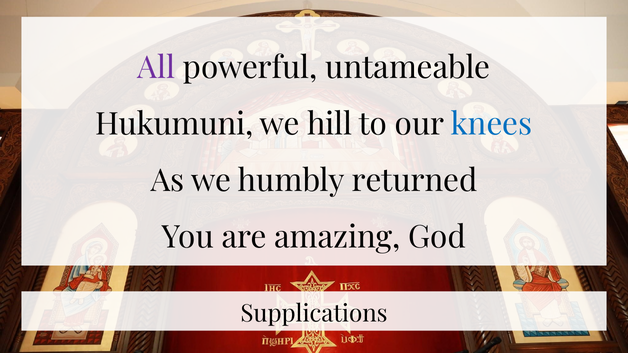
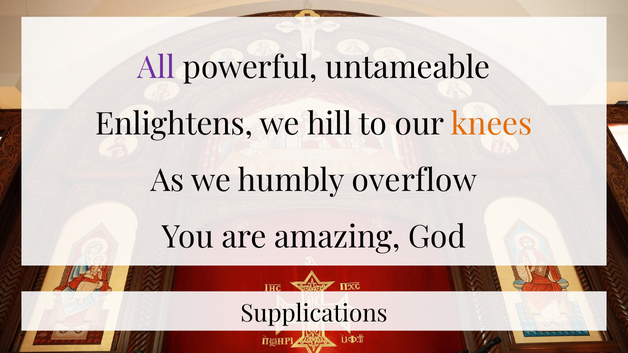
Hukumuni: Hukumuni -> Enlightens (174, 125)
knees colour: blue -> orange (491, 125)
returned: returned -> overflow (414, 181)
